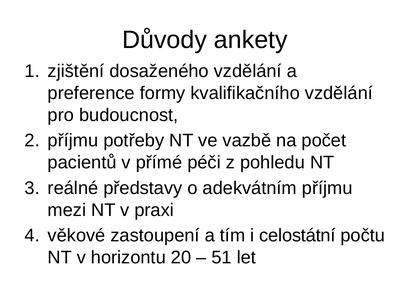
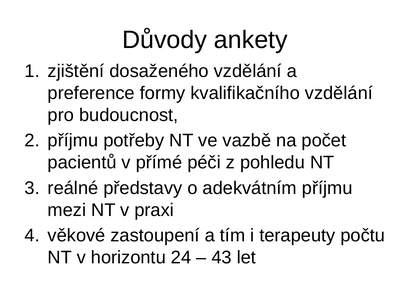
celostátní: celostátní -> terapeuty (297, 235)
20: 20 -> 24 (181, 257)
51: 51 -> 43 (222, 257)
